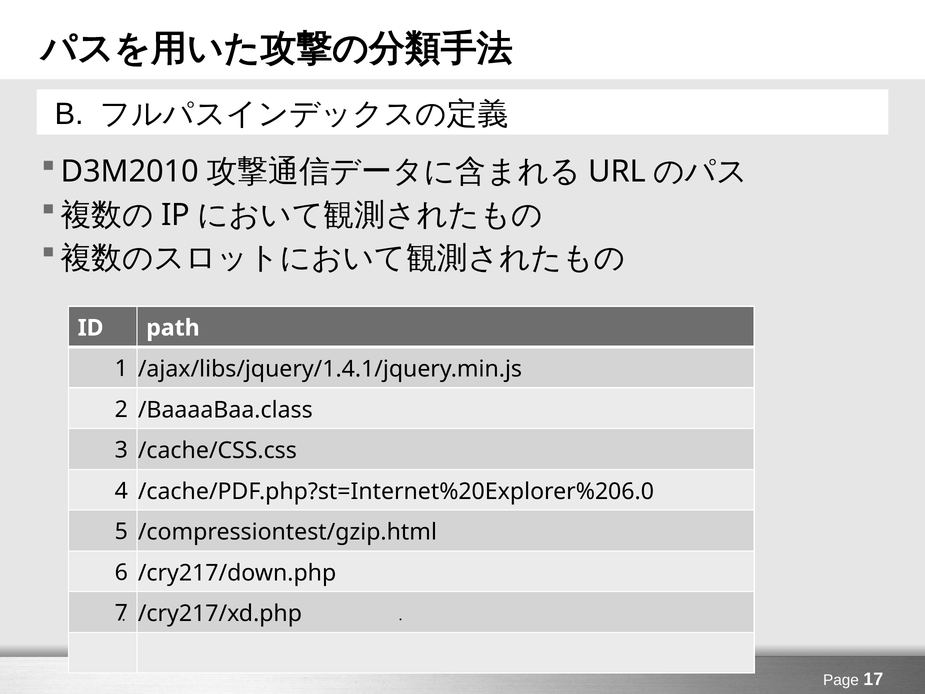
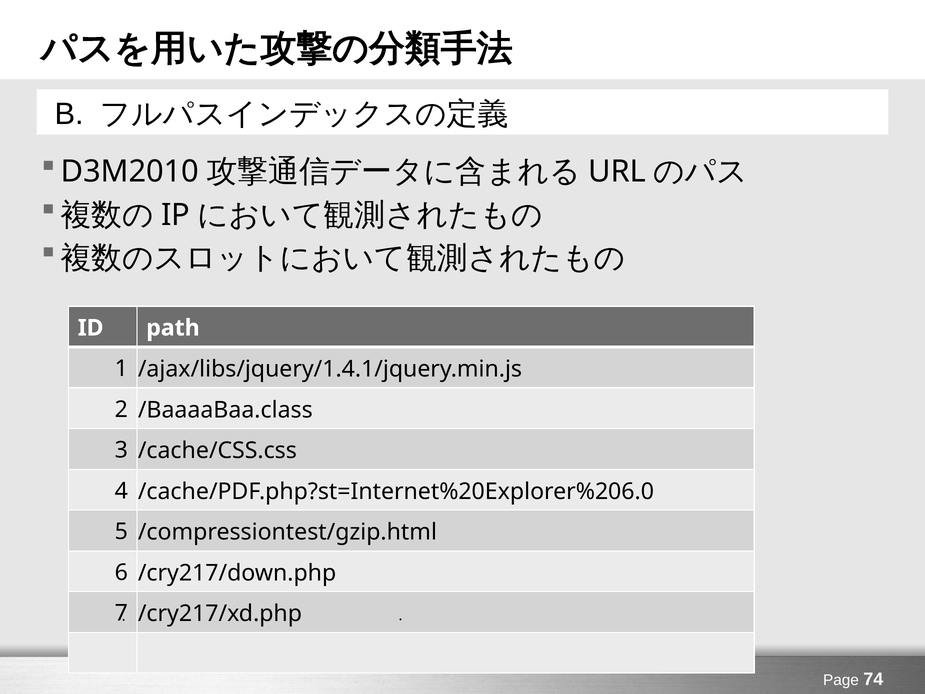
17: 17 -> 74 (873, 679)
